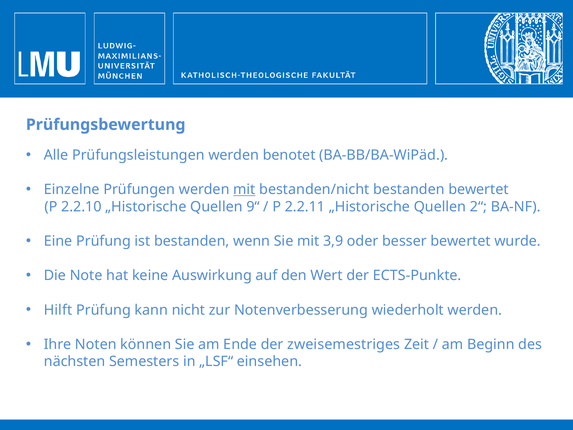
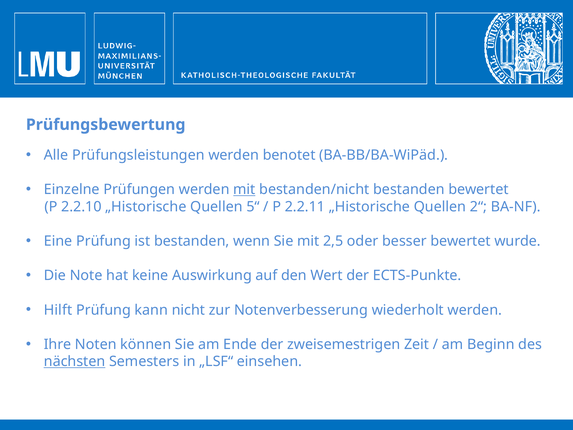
9“: 9“ -> 5“ (253, 207)
3,9: 3,9 -> 2,5 (333, 241)
zweisemestriges: zweisemestriges -> zweisemestrigen (344, 344)
nächsten underline: none -> present (75, 361)
